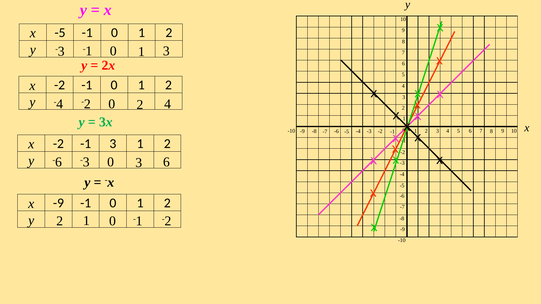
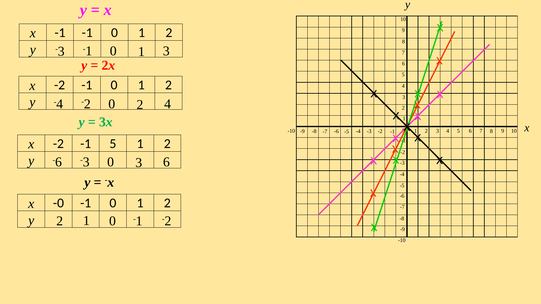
x -5: -5 -> -1 (60, 33)
-1 3: 3 -> 5 (113, 144)
x -9: -9 -> -0 (58, 203)
